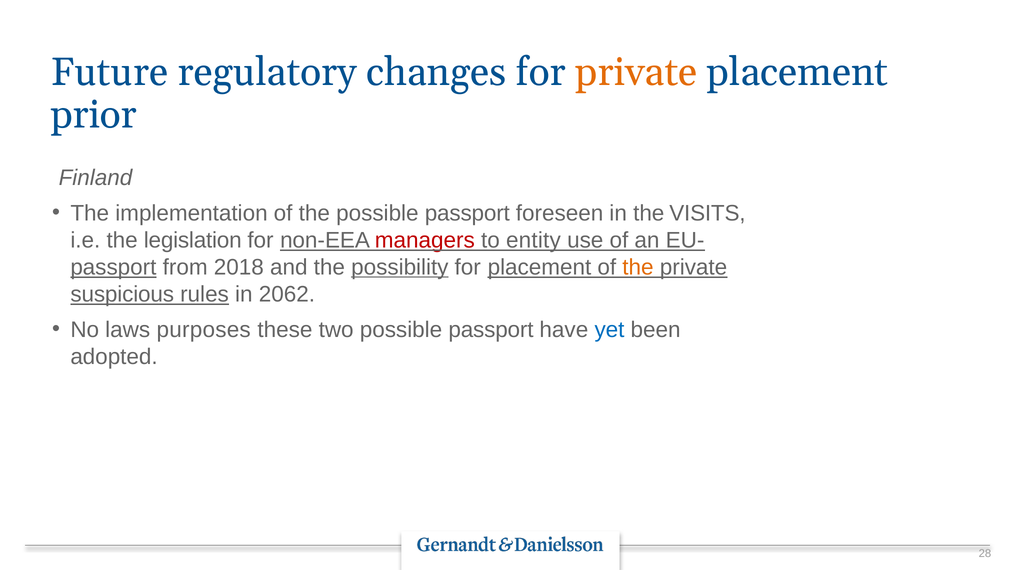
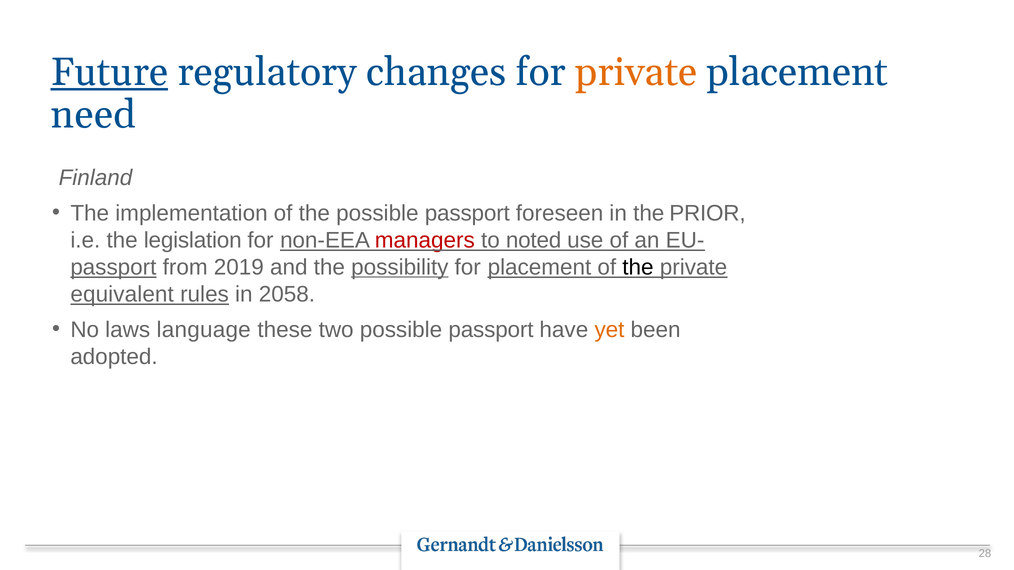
Future underline: none -> present (109, 72)
prior: prior -> need (93, 115)
VISITS: VISITS -> PRIOR (707, 213)
entity: entity -> noted (534, 240)
2018: 2018 -> 2019 (239, 267)
the colour: orange -> black (638, 267)
suspicious: suspicious -> equivalent (122, 294)
2062: 2062 -> 2058 (287, 294)
purposes: purposes -> language (204, 330)
yet colour: blue -> orange (609, 330)
